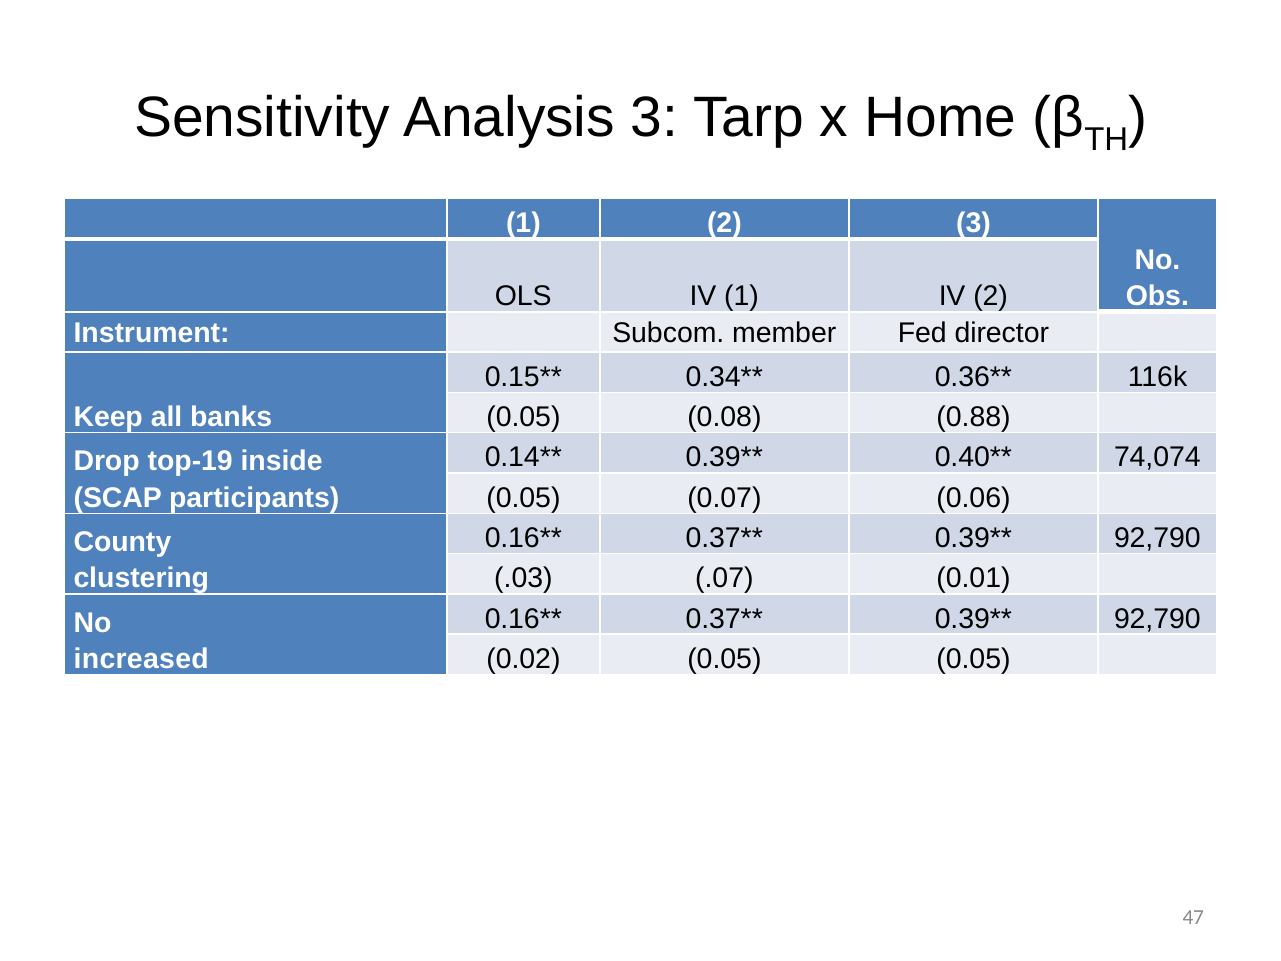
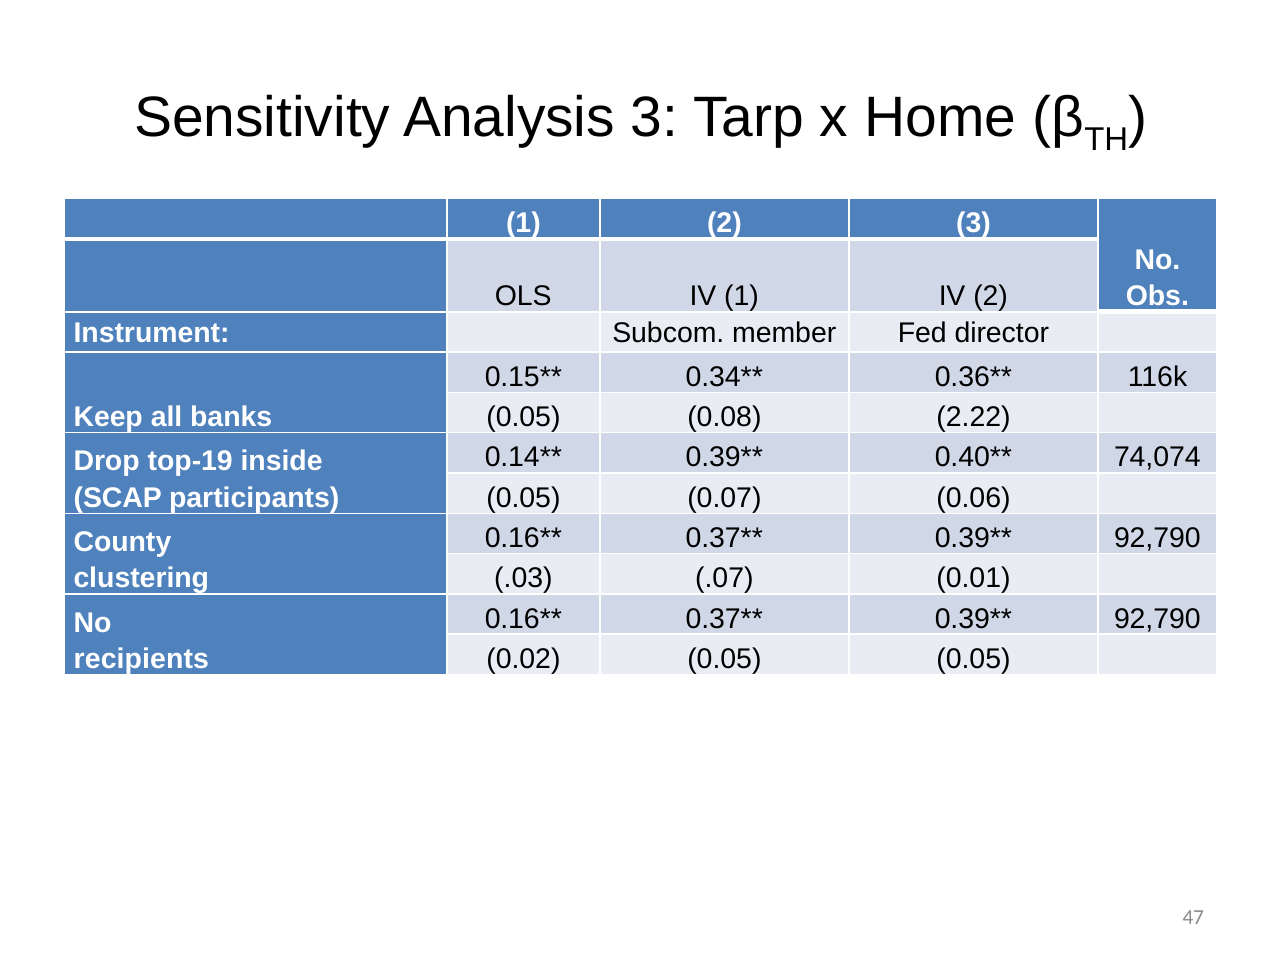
0.88: 0.88 -> 2.22 (974, 417)
increased: increased -> recipients (141, 659)
